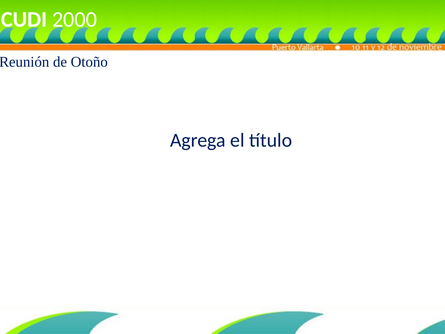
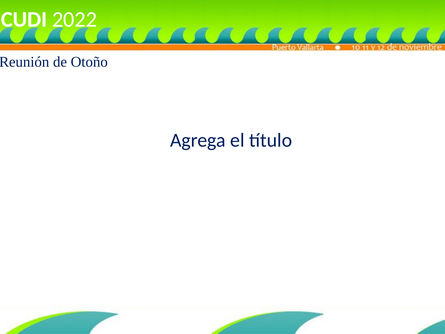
2000: 2000 -> 2022 (75, 19)
